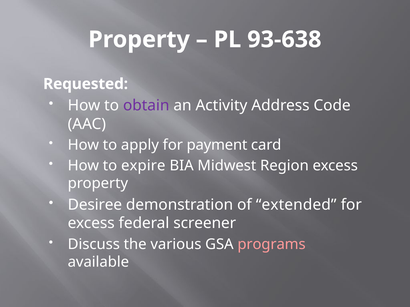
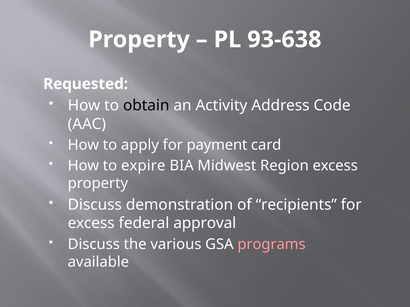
obtain colour: purple -> black (146, 106)
Desiree: Desiree -> Discuss (95, 205)
extended: extended -> recipients (296, 205)
screener: screener -> approval (205, 224)
